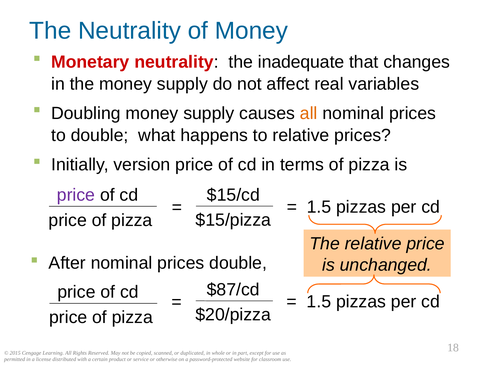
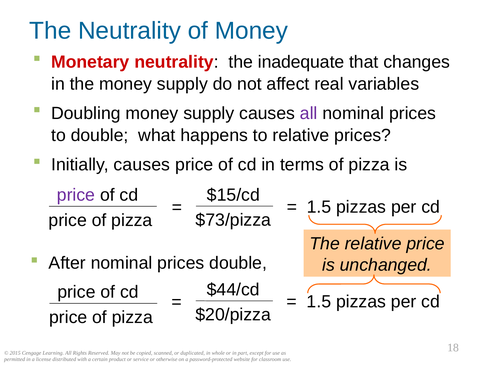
all colour: orange -> purple (309, 113)
Initially version: version -> causes (142, 165)
$15/pizza: $15/pizza -> $73/pizza (233, 220)
$87/cd: $87/cd -> $44/cd (233, 290)
